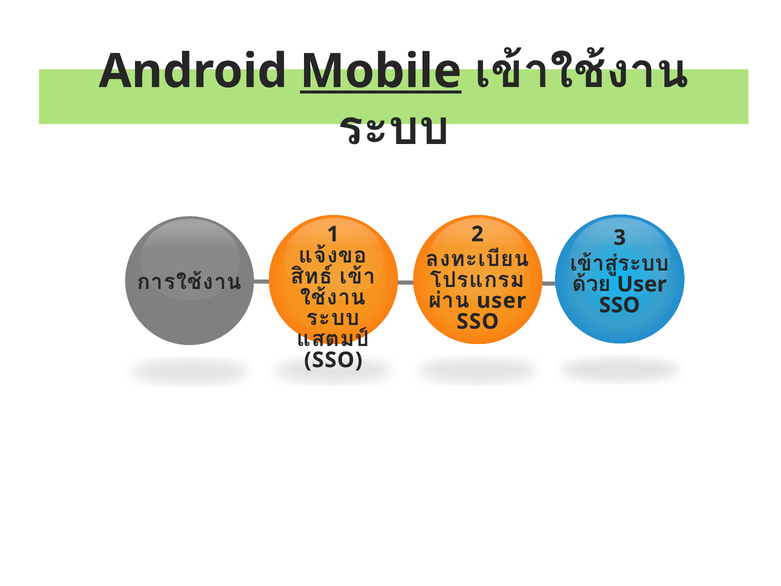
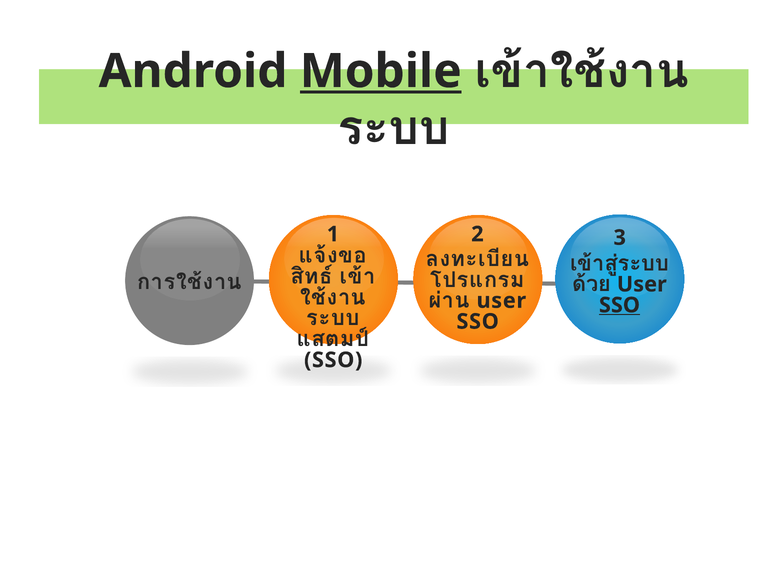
SSO underline: none -> present (619, 305)
